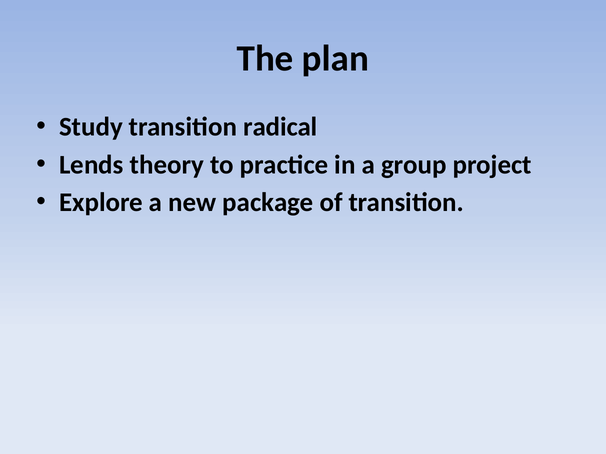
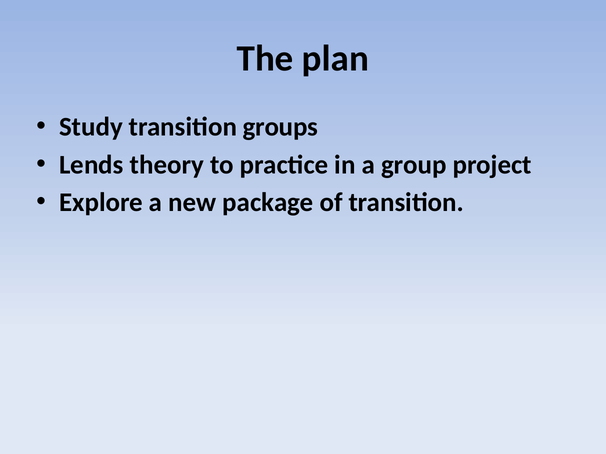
radical: radical -> groups (280, 127)
